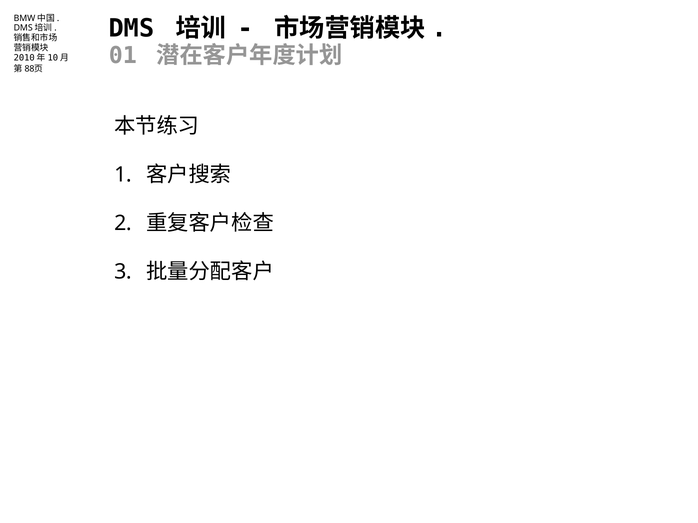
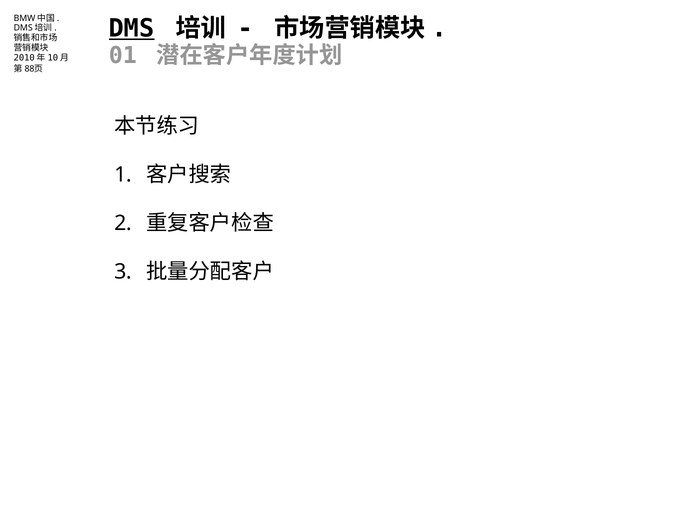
DMS underline: none -> present (132, 28)
